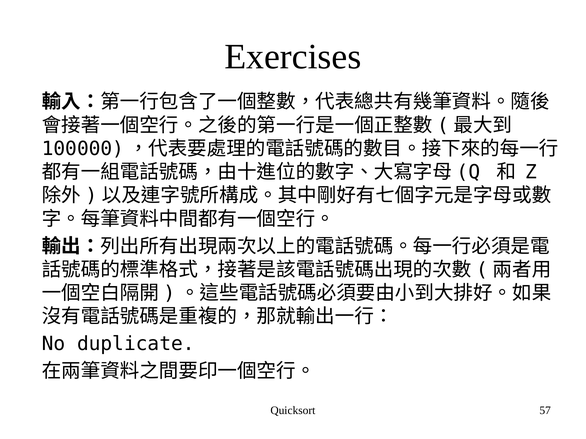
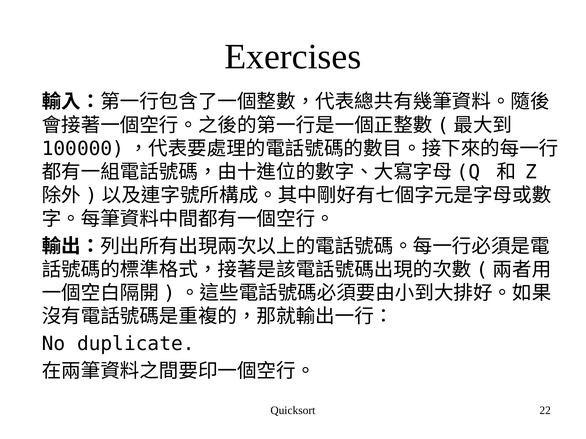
57: 57 -> 22 (545, 411)
